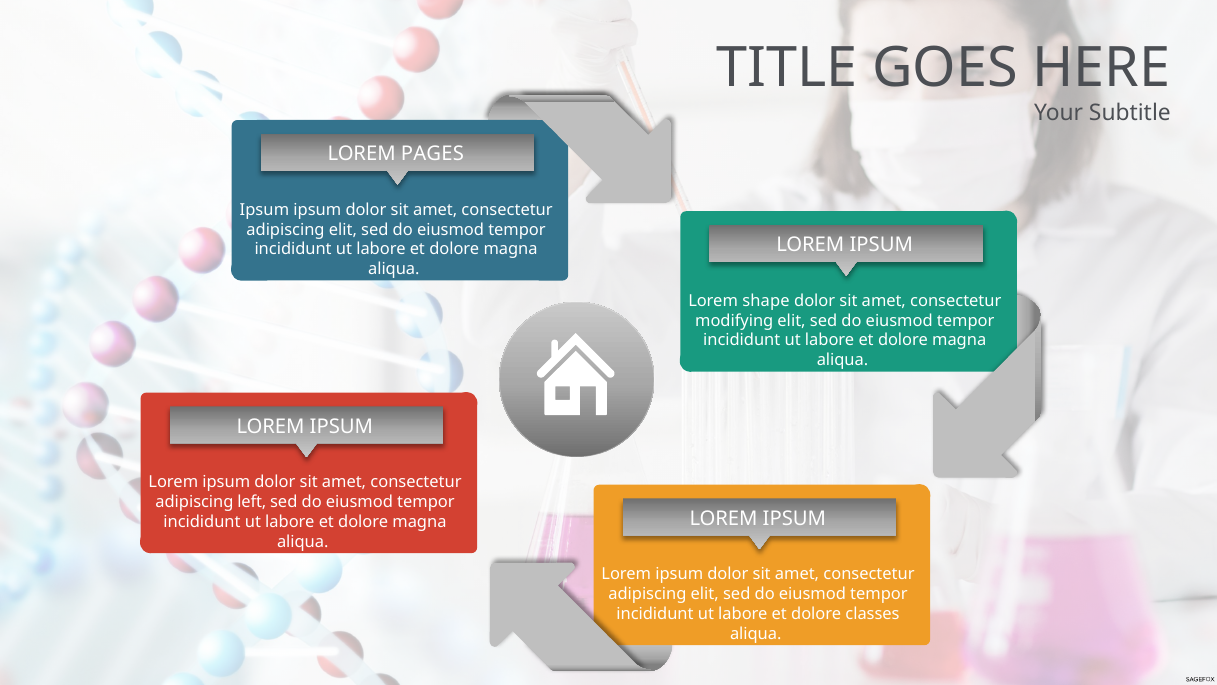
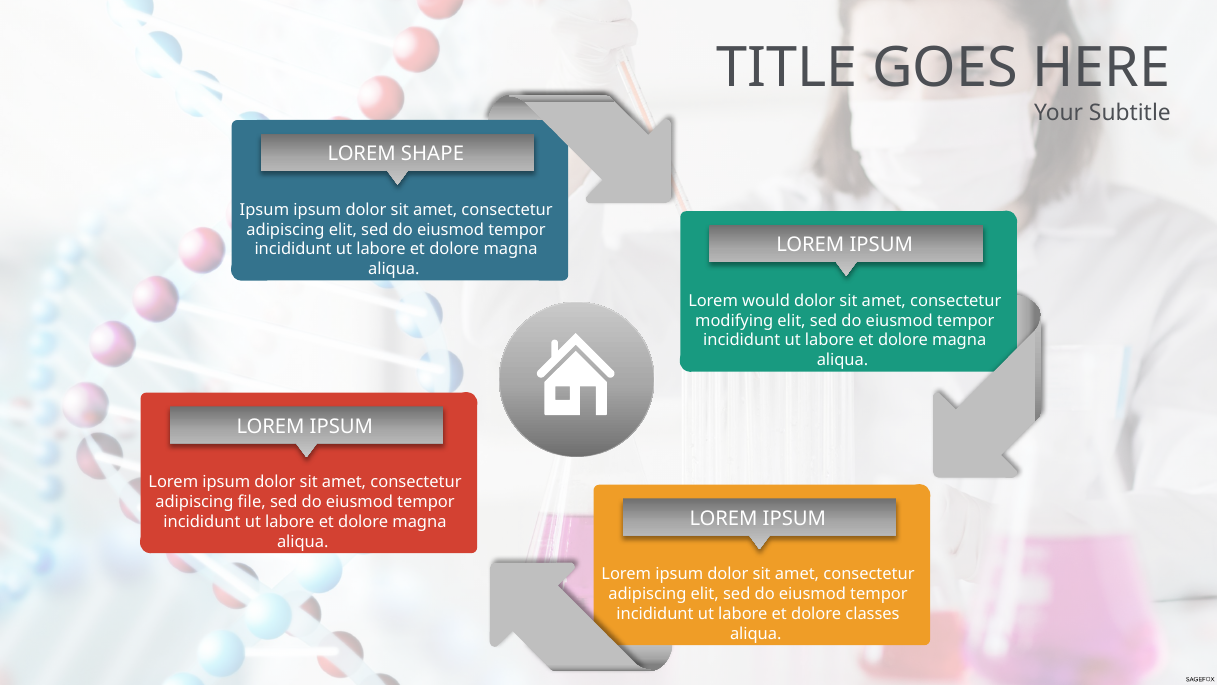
PAGES: PAGES -> SHAPE (432, 154)
shape: shape -> would (766, 301)
left: left -> file (252, 502)
